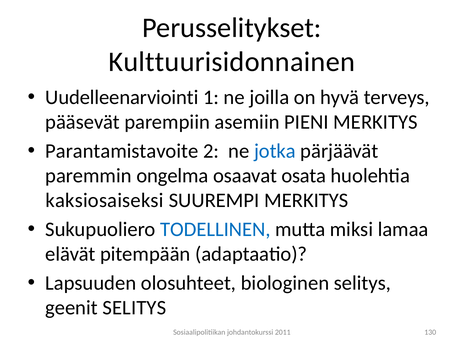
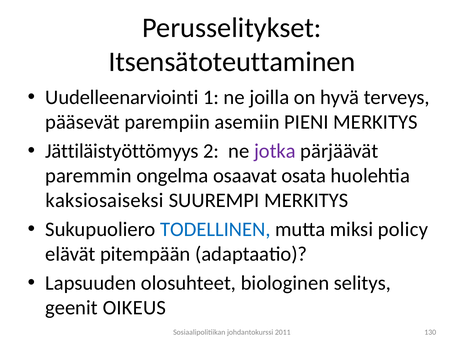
Kulttuurisidonnainen: Kulttuurisidonnainen -> Itsensätoteuttaminen (232, 62)
Parantamistavoite: Parantamistavoite -> Jättiläistyöttömyys (122, 151)
jotka colour: blue -> purple (275, 151)
lamaa: lamaa -> policy (403, 229)
geenit SELITYS: SELITYS -> OIKEUS (134, 308)
